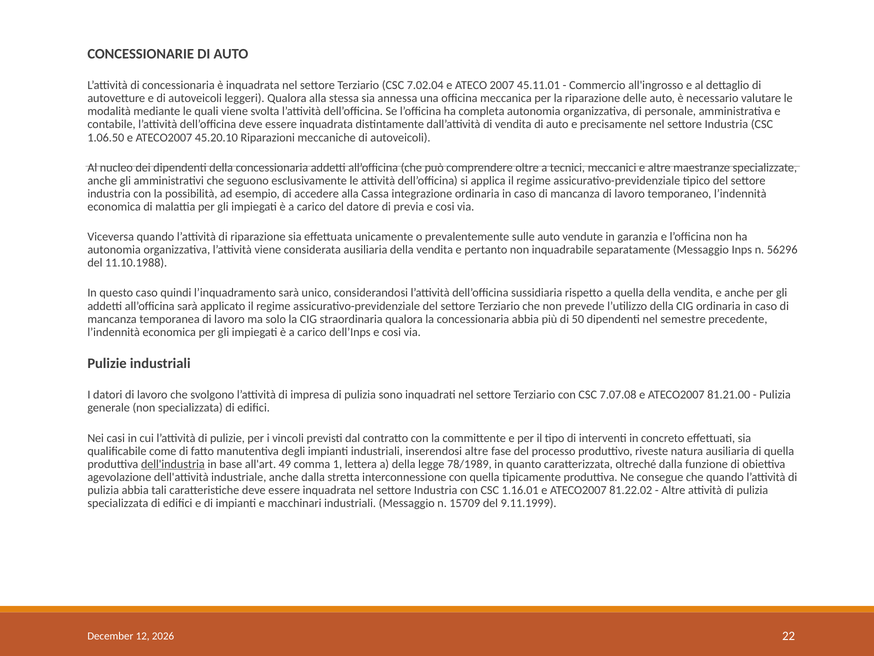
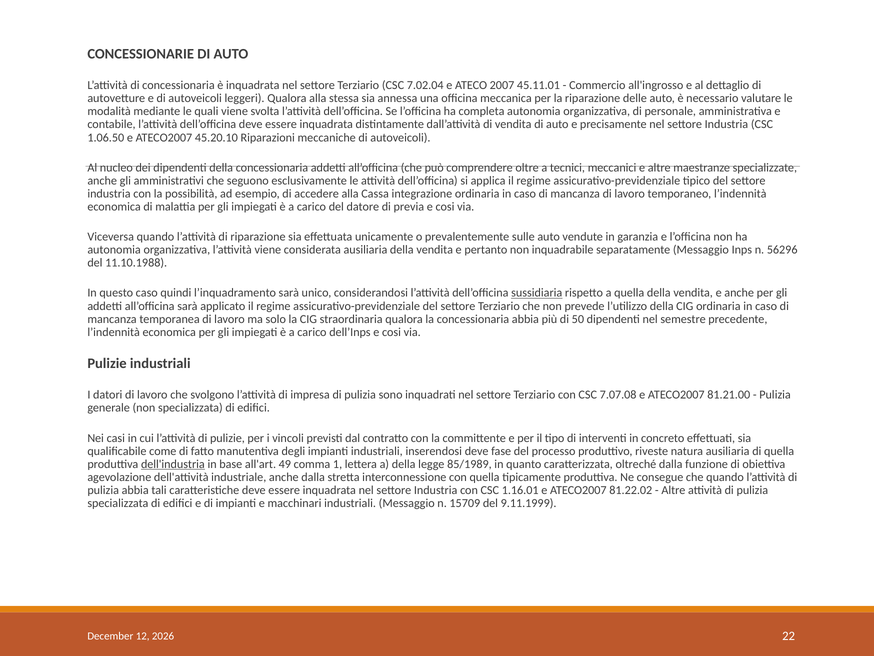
sussidiaria underline: none -> present (537, 293)
inserendosi altre: altre -> deve (477, 451)
78/1989: 78/1989 -> 85/1989 (469, 464)
